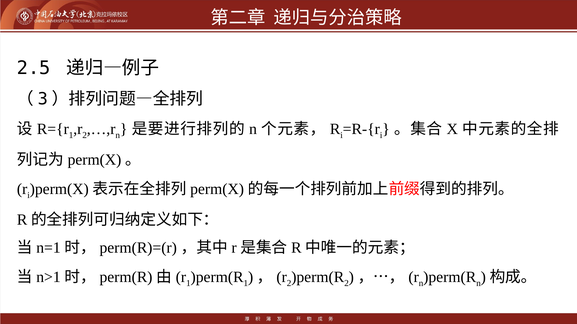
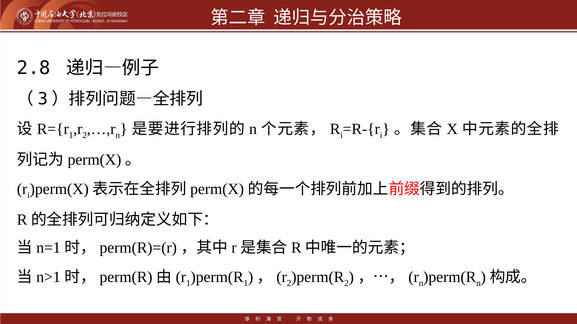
2.5: 2.5 -> 2.8 (34, 68)
